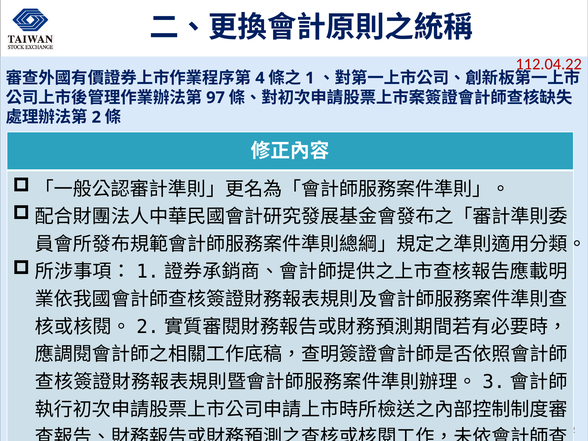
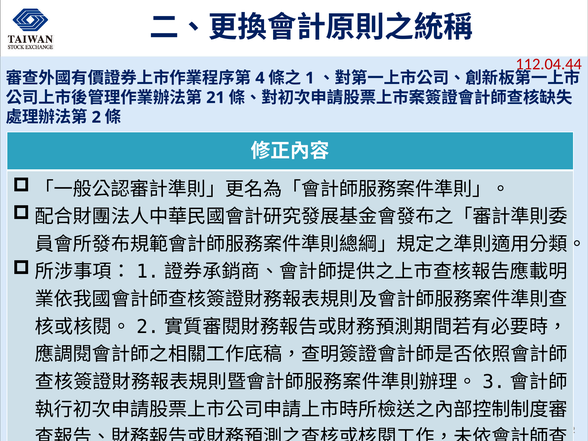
112.04.22: 112.04.22 -> 112.04.44 (549, 64)
97: 97 -> 21 (216, 98)
